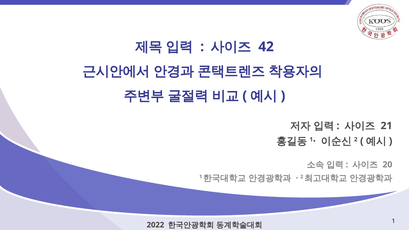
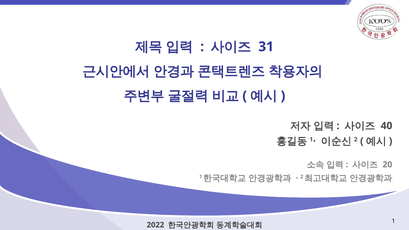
42: 42 -> 31 (266, 47)
21: 21 -> 40 (386, 126)
